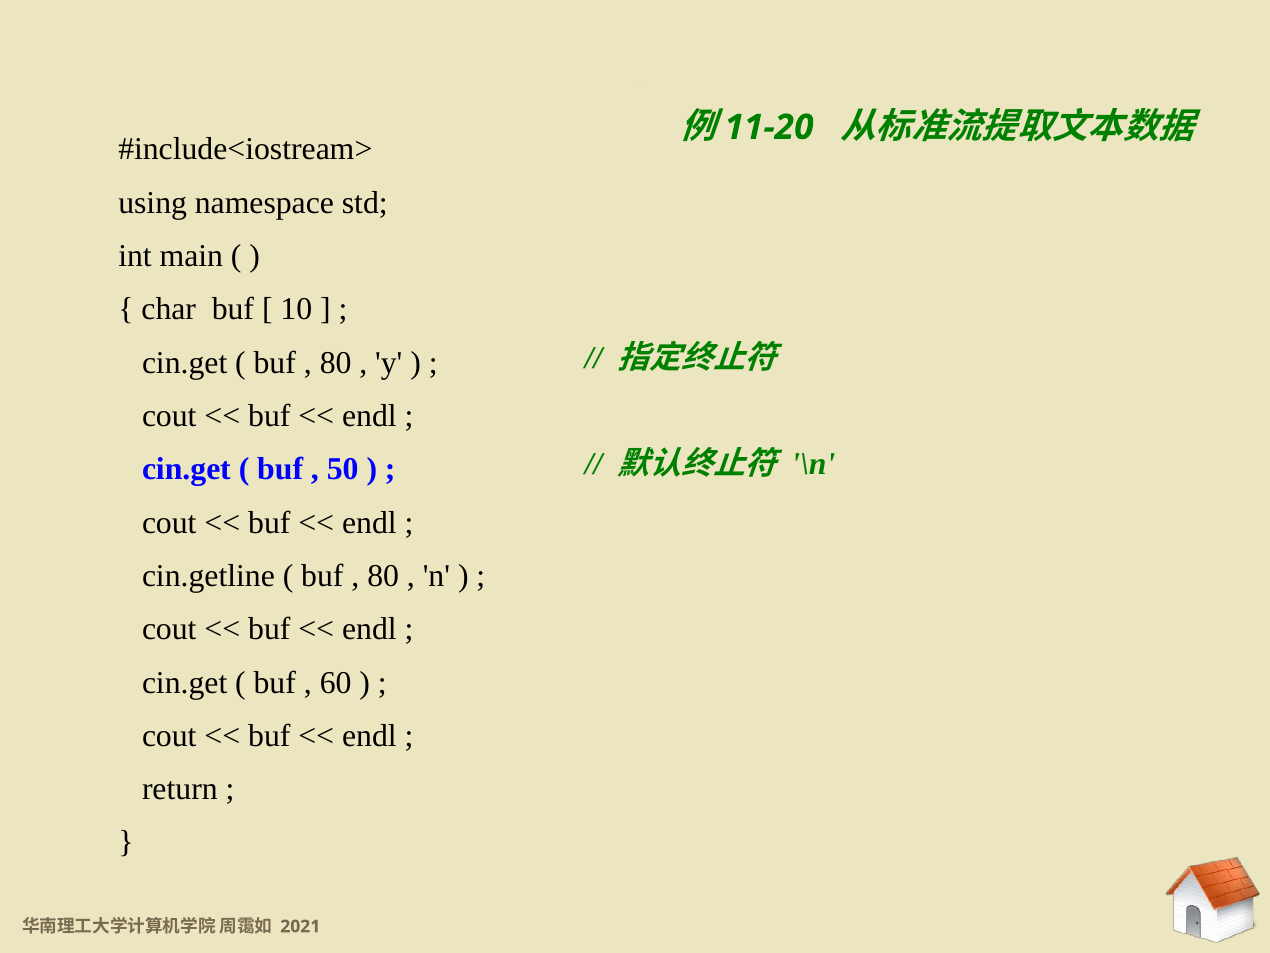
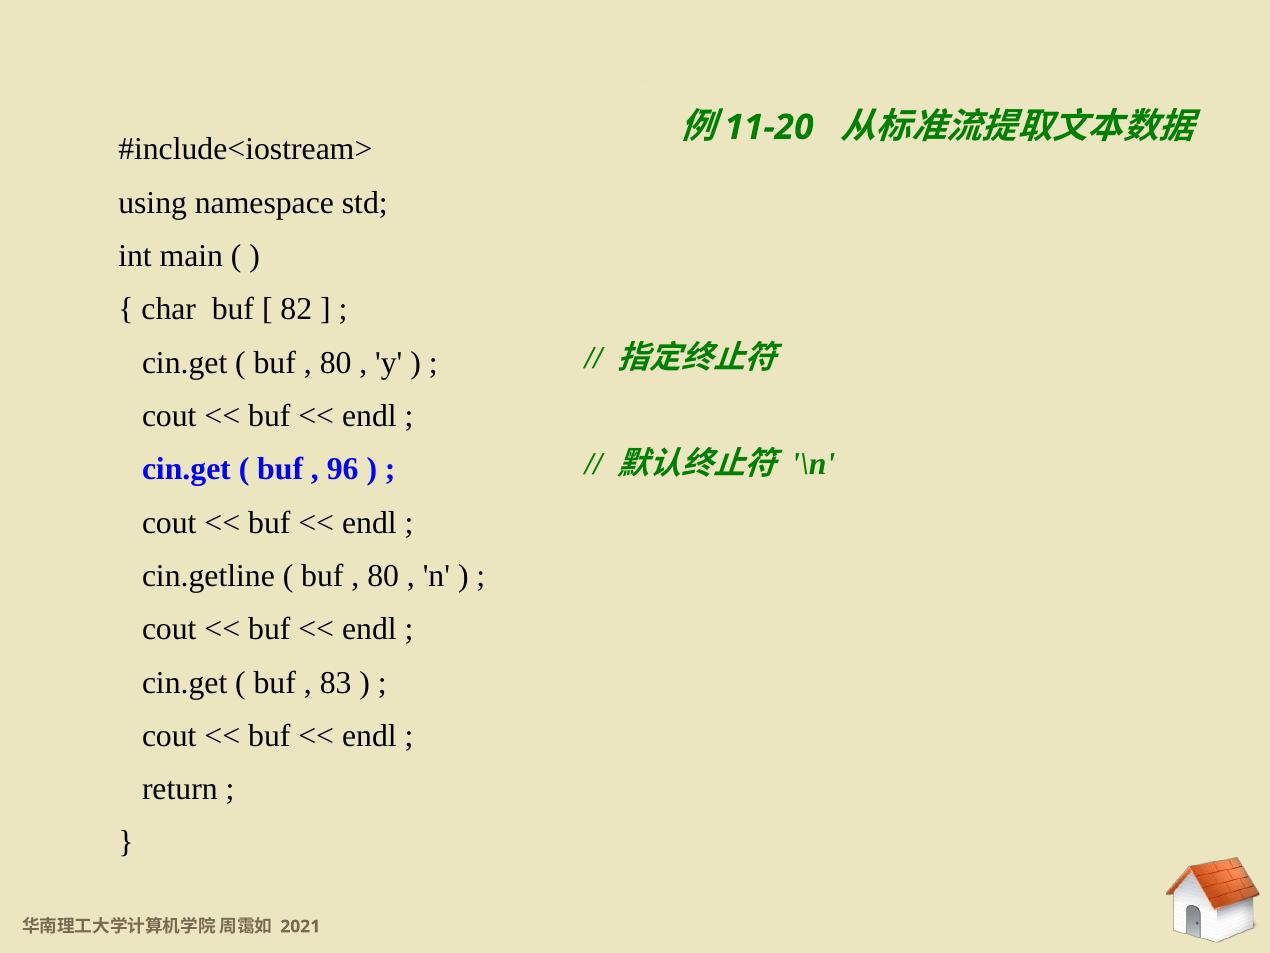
10: 10 -> 82 (296, 309)
50: 50 -> 96 (343, 469)
60: 60 -> 83 (336, 682)
